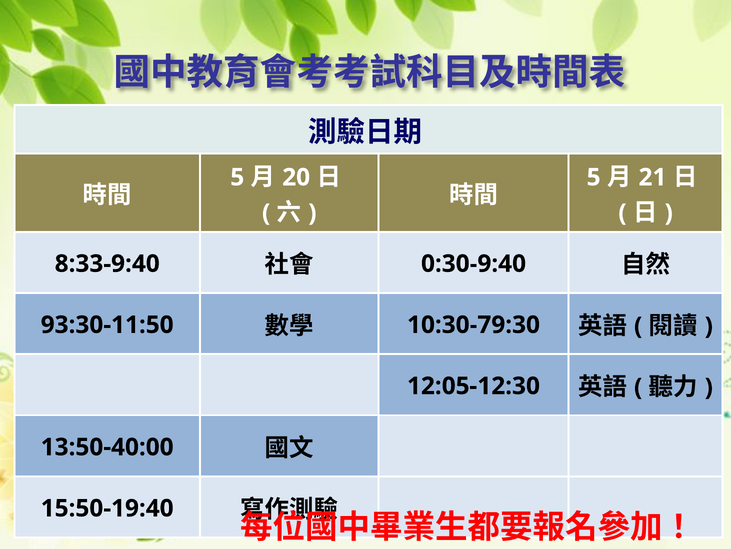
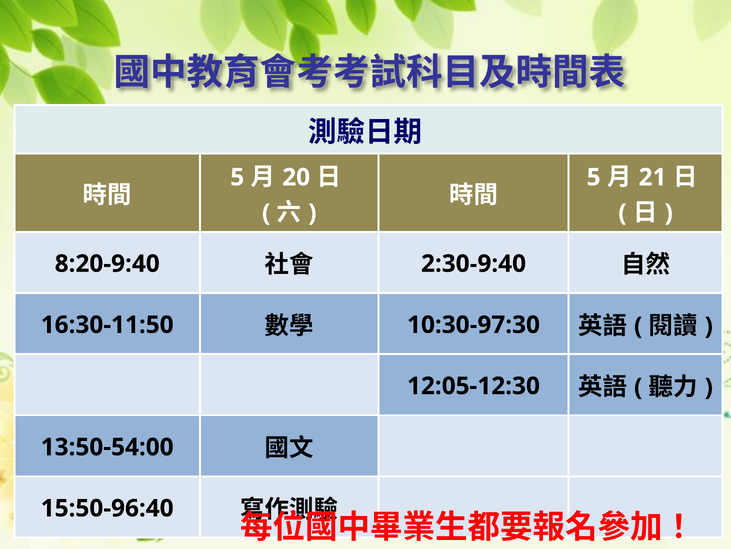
8:33-9:40: 8:33-9:40 -> 8:20-9:40 (107, 263)
0:30-9:40: 0:30-9:40 -> 2:30-9:40 (474, 263)
93:30-11:50: 93:30-11:50 -> 16:30-11:50 (107, 324)
10:30-79:30: 10:30-79:30 -> 10:30-97:30 (474, 324)
13:50-40:00: 13:50-40:00 -> 13:50-54:00 (107, 447)
15:50-19:40: 15:50-19:40 -> 15:50-96:40 (107, 508)
